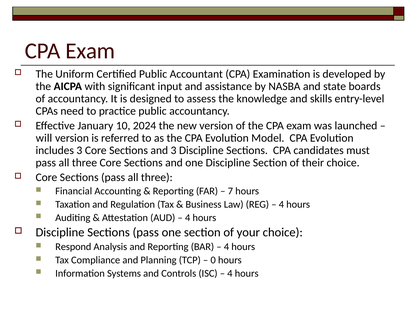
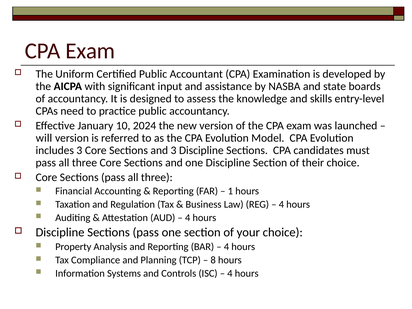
7: 7 -> 1 (230, 191)
Respond: Respond -> Property (73, 247)
0: 0 -> 8 (213, 260)
